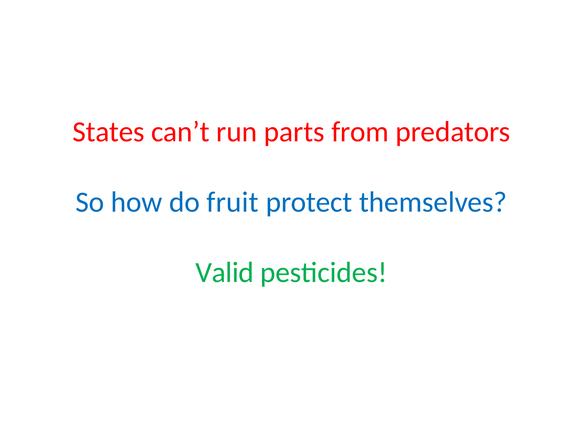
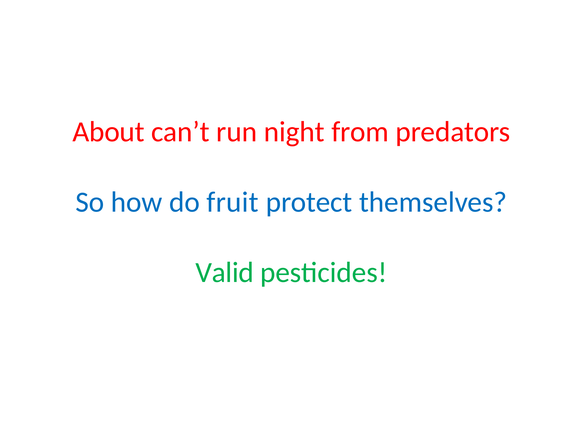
States: States -> About (109, 132)
parts: parts -> night (294, 132)
